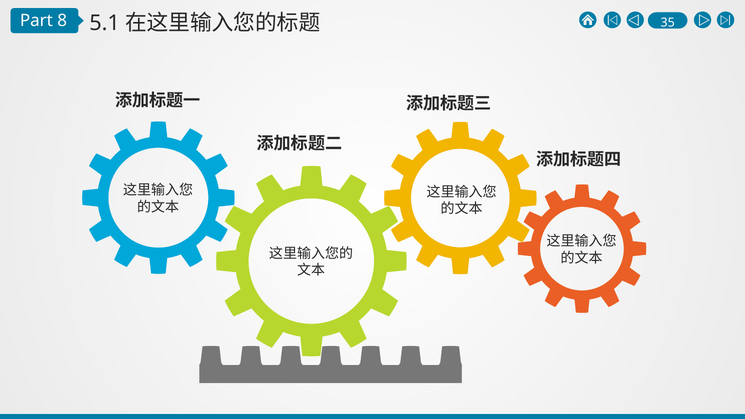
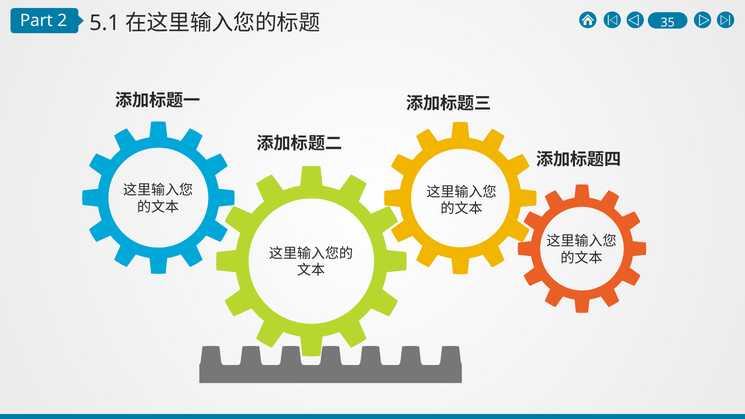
8: 8 -> 2 (62, 21)
